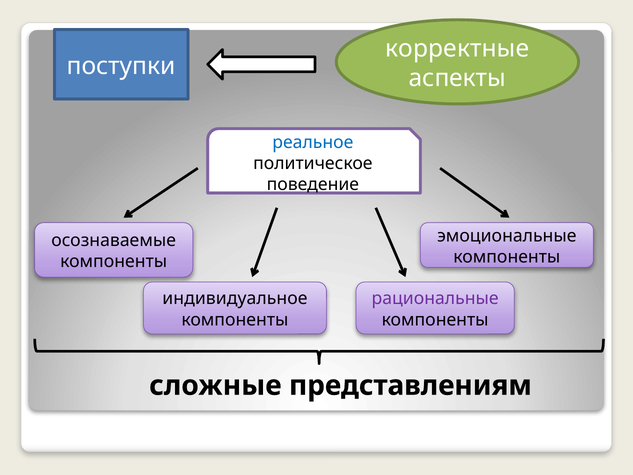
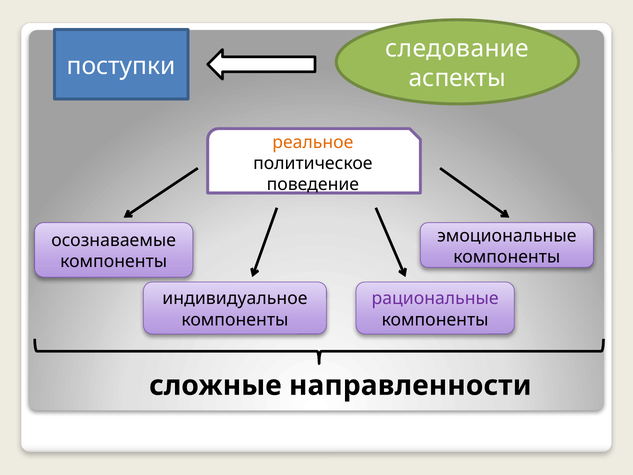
корректные: корректные -> следование (457, 49)
реальное colour: blue -> orange (313, 142)
представлениям: представлениям -> направленности (410, 385)
